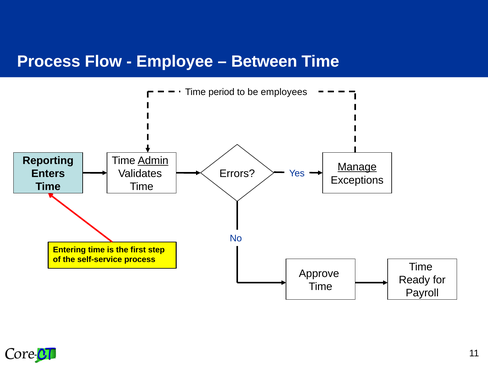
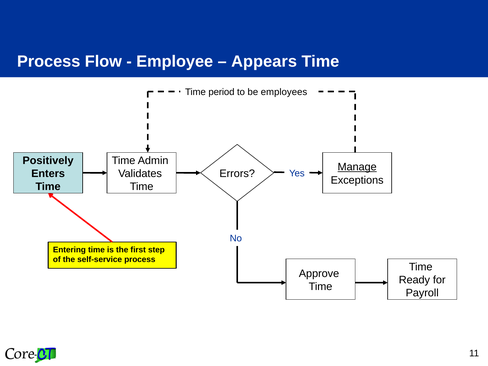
Between: Between -> Appears (264, 61)
Reporting: Reporting -> Positively (48, 161)
Admin underline: present -> none (153, 161)
